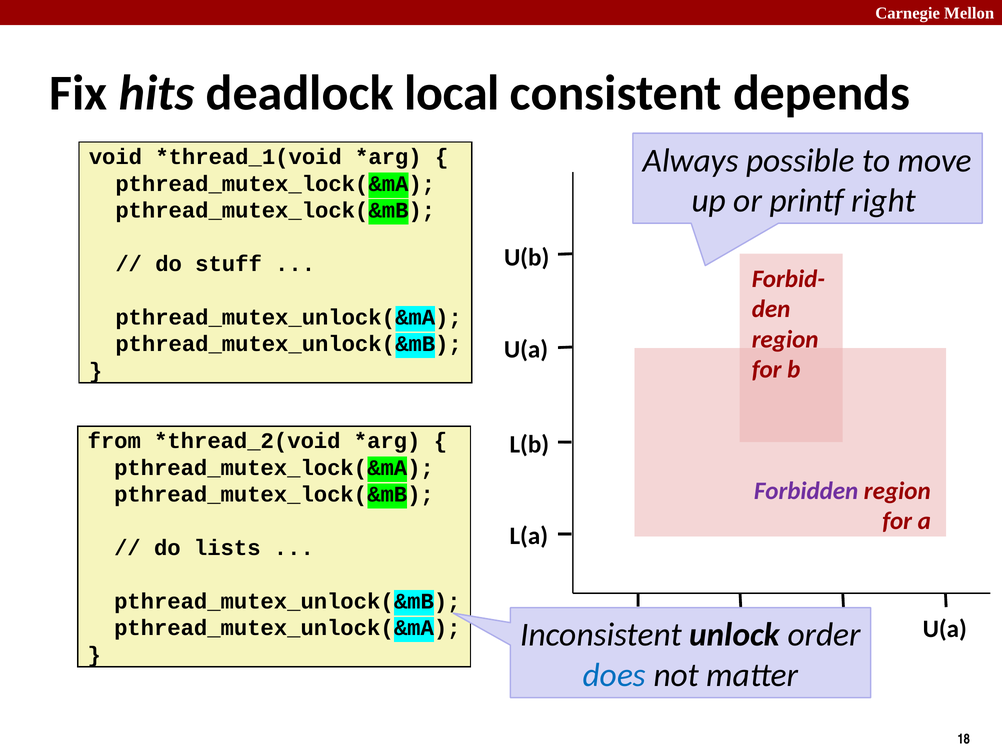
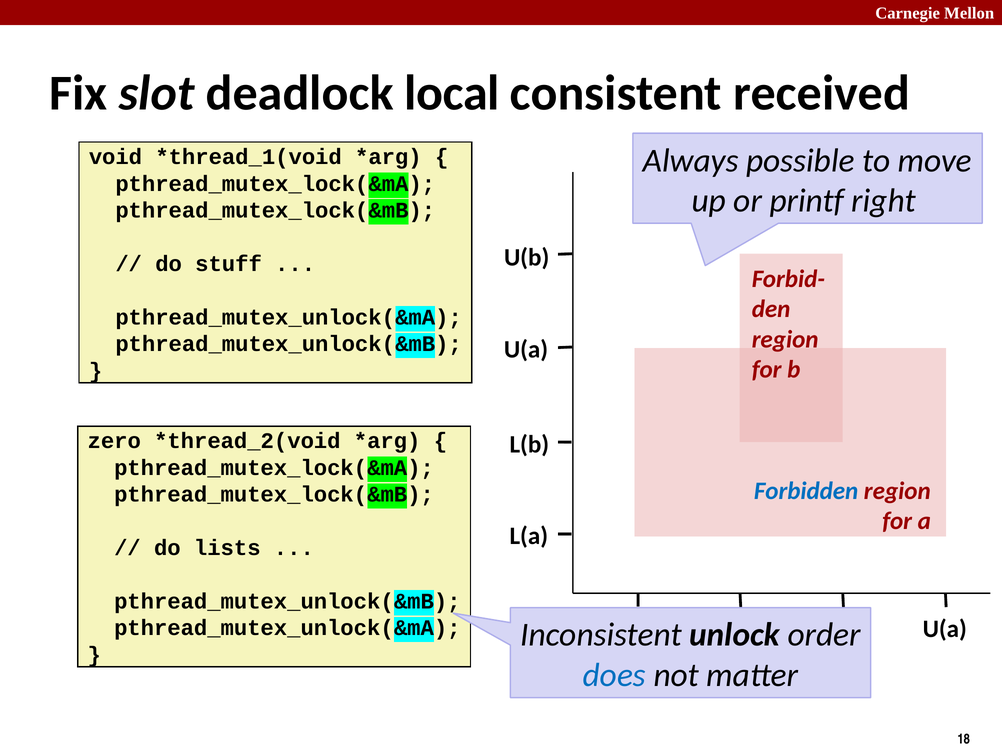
hits: hits -> slot (157, 93)
depends: depends -> received (822, 93)
from: from -> zero (114, 441)
Forbidden colour: purple -> blue (806, 491)
